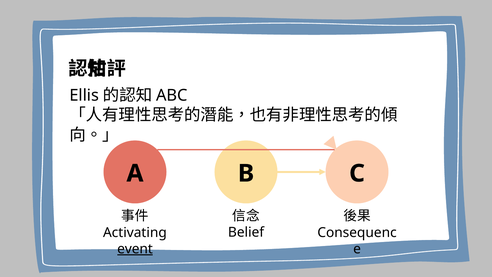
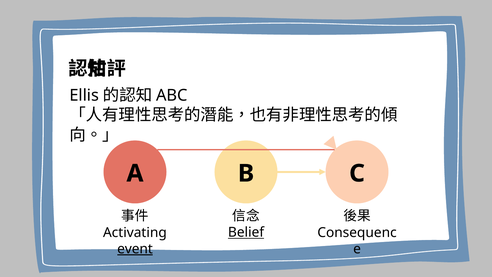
Belief underline: none -> present (246, 232)
